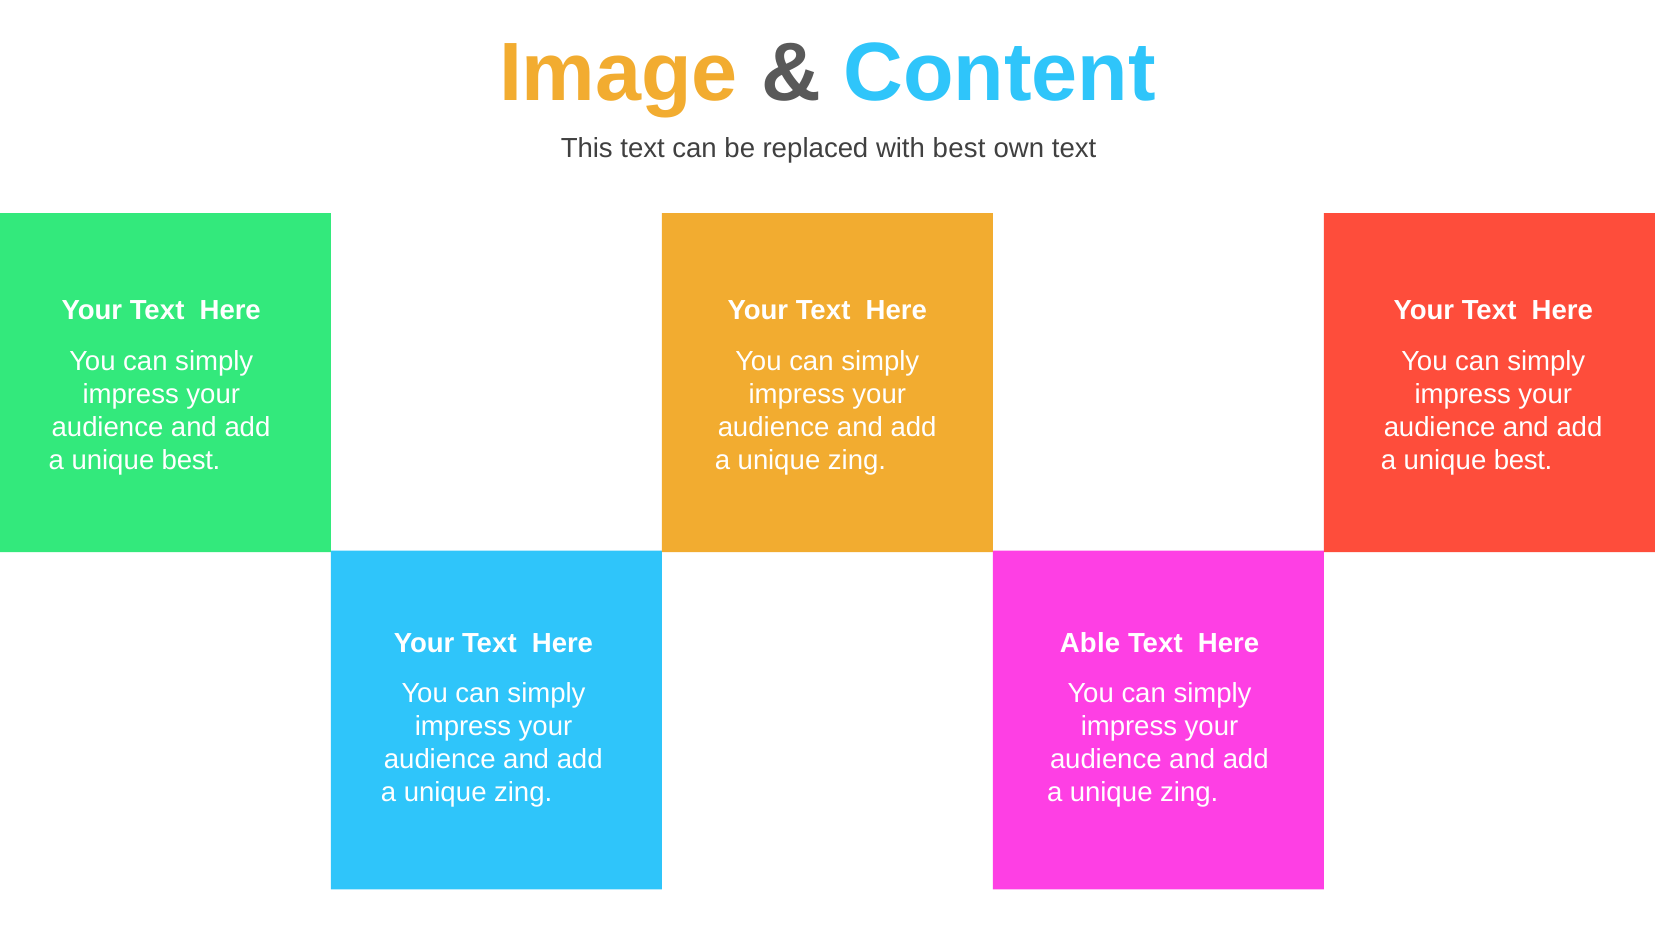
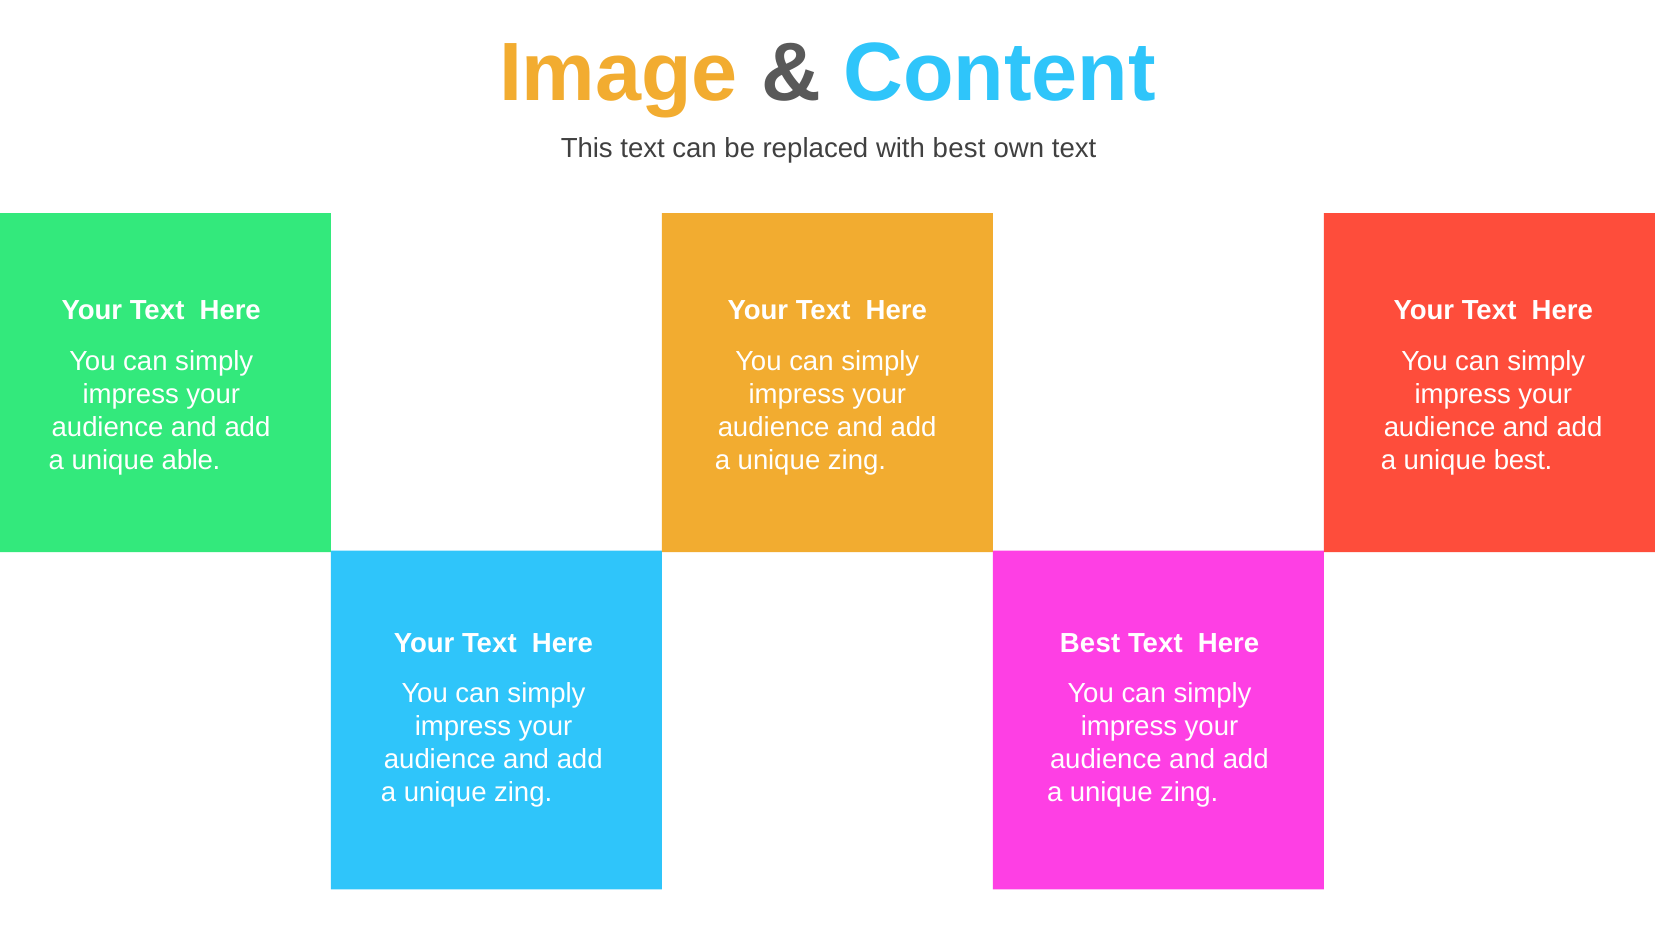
best: best -> able (191, 460)
Able: Able -> Best (1090, 643)
